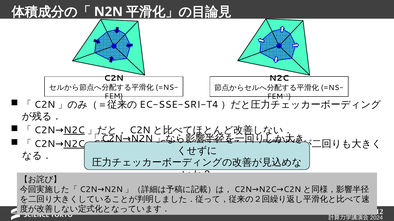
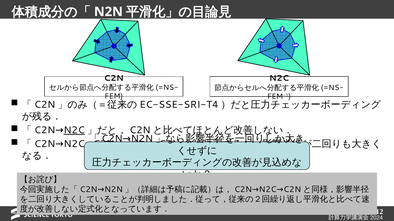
N2C underline: present -> none (74, 144)
